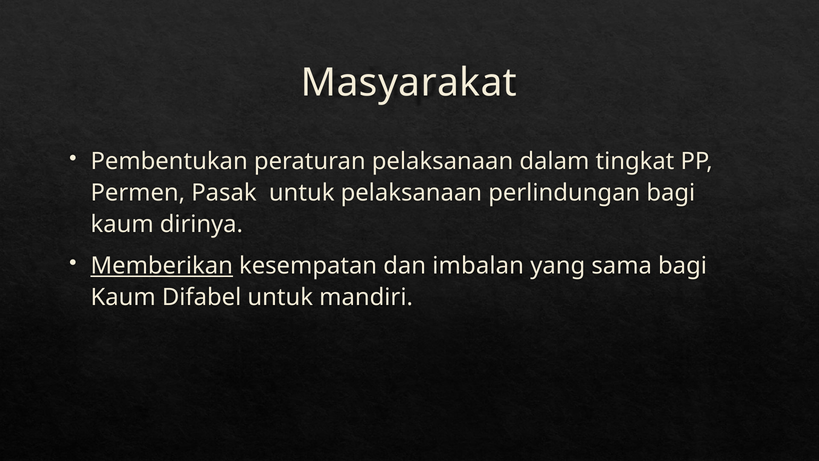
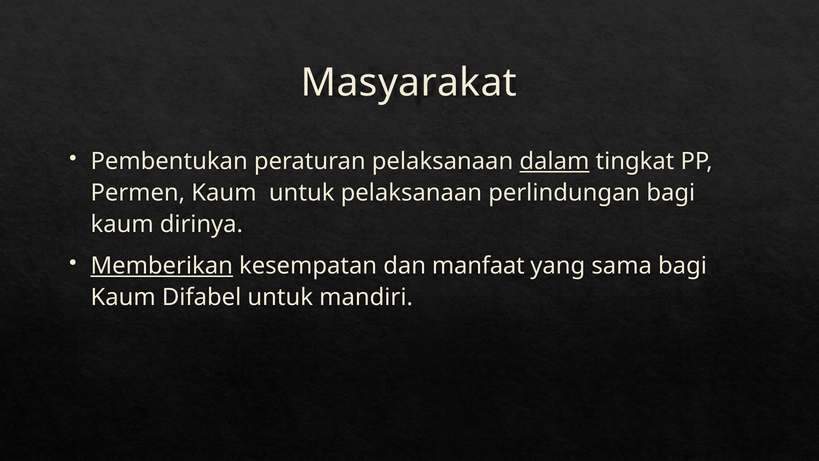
dalam underline: none -> present (554, 161)
Permen Pasak: Pasak -> Kaum (224, 193)
imbalan: imbalan -> manfaat (478, 266)
